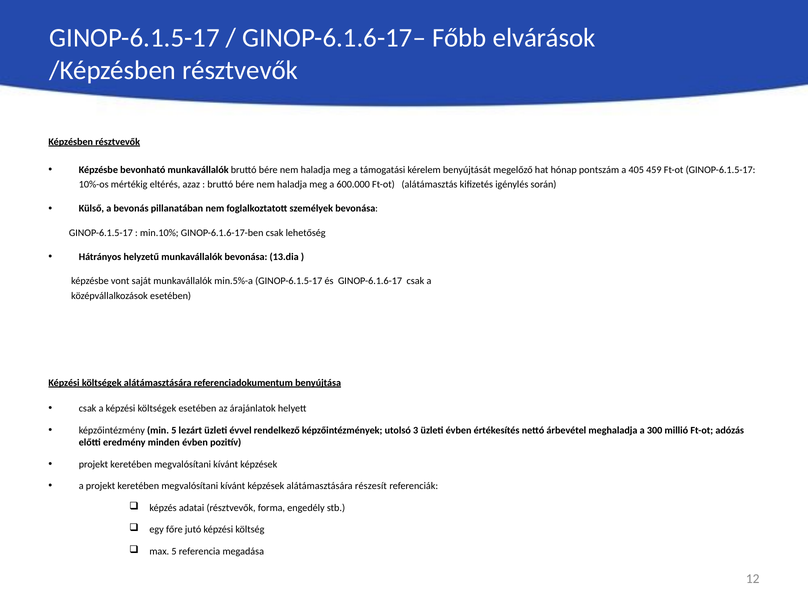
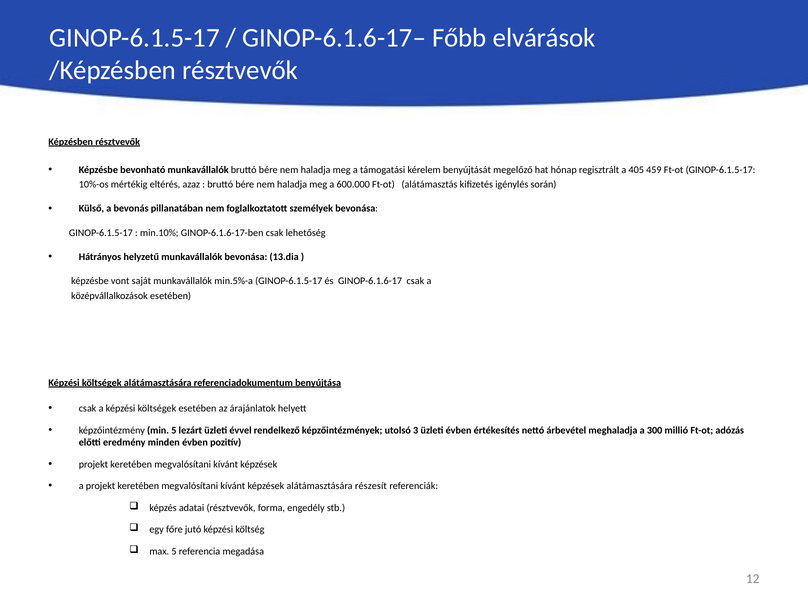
pontszám: pontszám -> regisztrált (599, 170)
